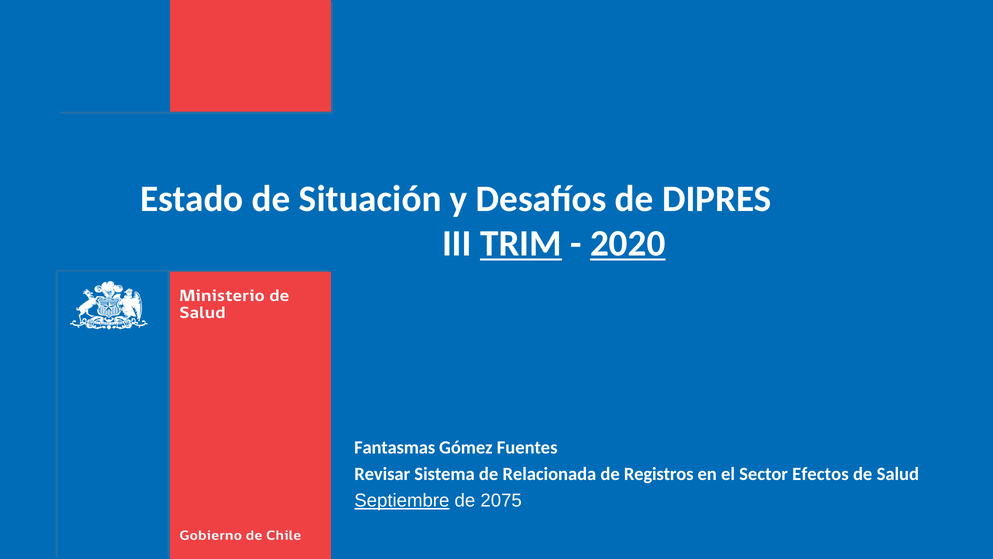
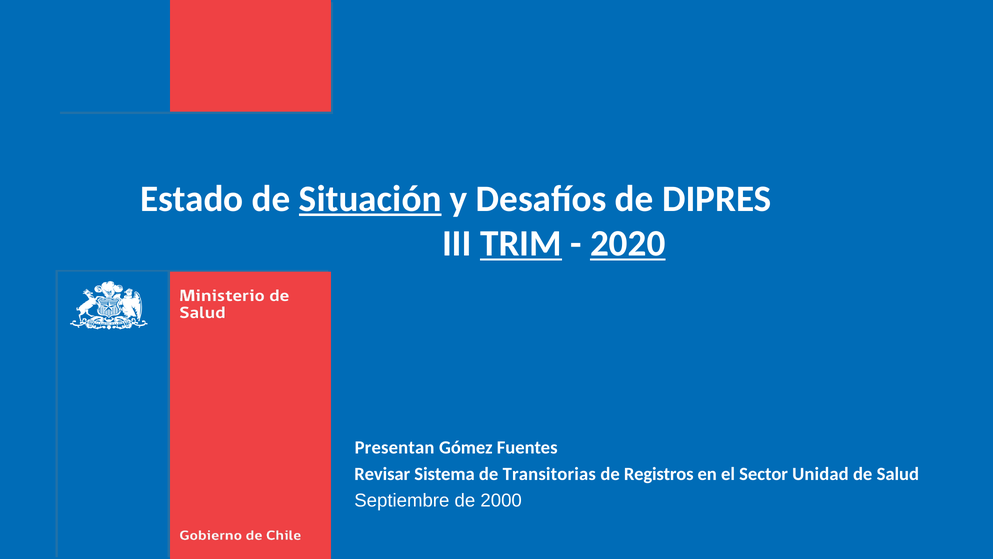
Situación underline: none -> present (370, 199)
Fantasmas: Fantasmas -> Presentan (395, 447)
Relacionada: Relacionada -> Transitorias (549, 474)
Efectos: Efectos -> Unidad (820, 474)
Septiembre underline: present -> none (402, 500)
2075: 2075 -> 2000 (501, 500)
